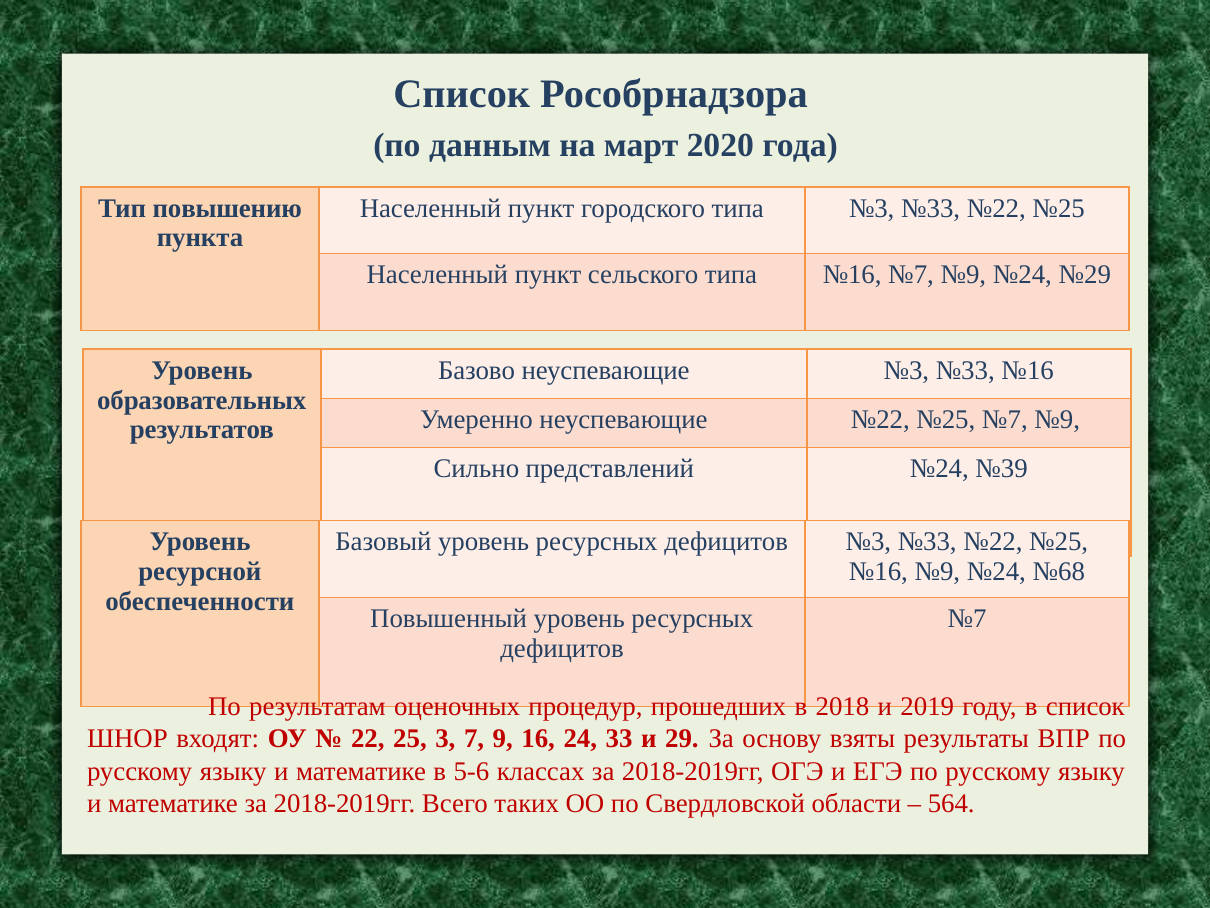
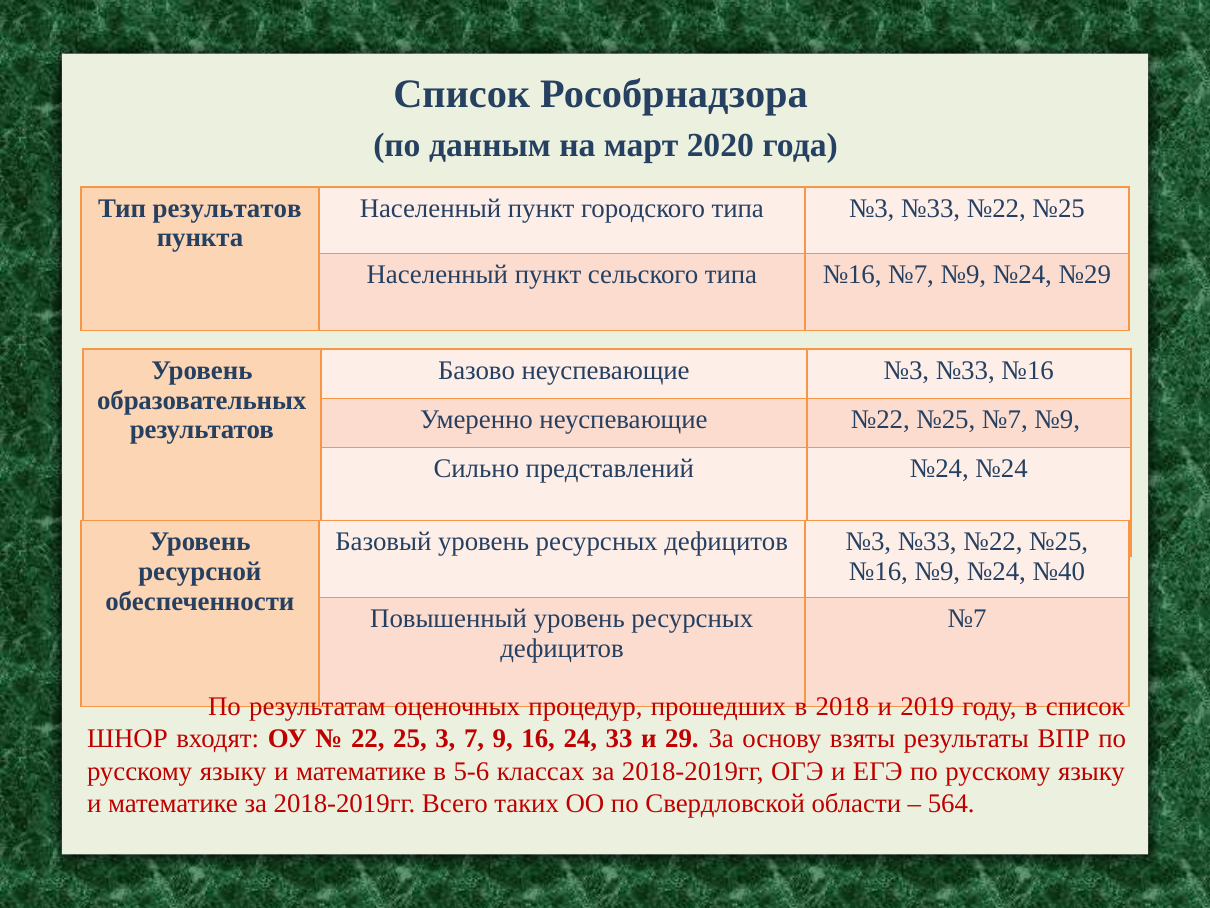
Тип повышению: повышению -> результатов (227, 208)
№24 №39: №39 -> №24 (1002, 468)
№68: №68 -> №40 (1059, 572)
